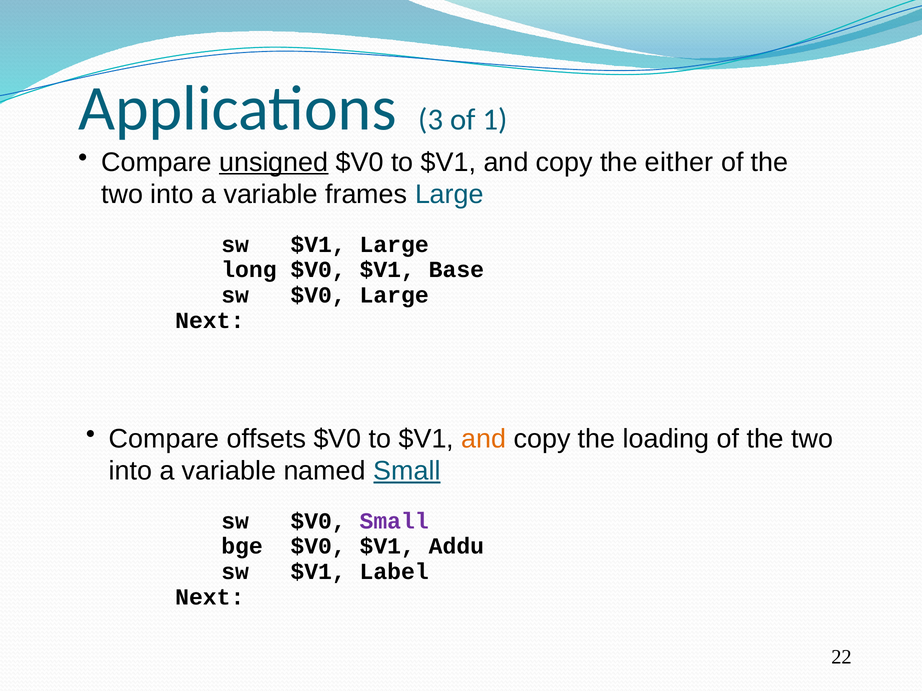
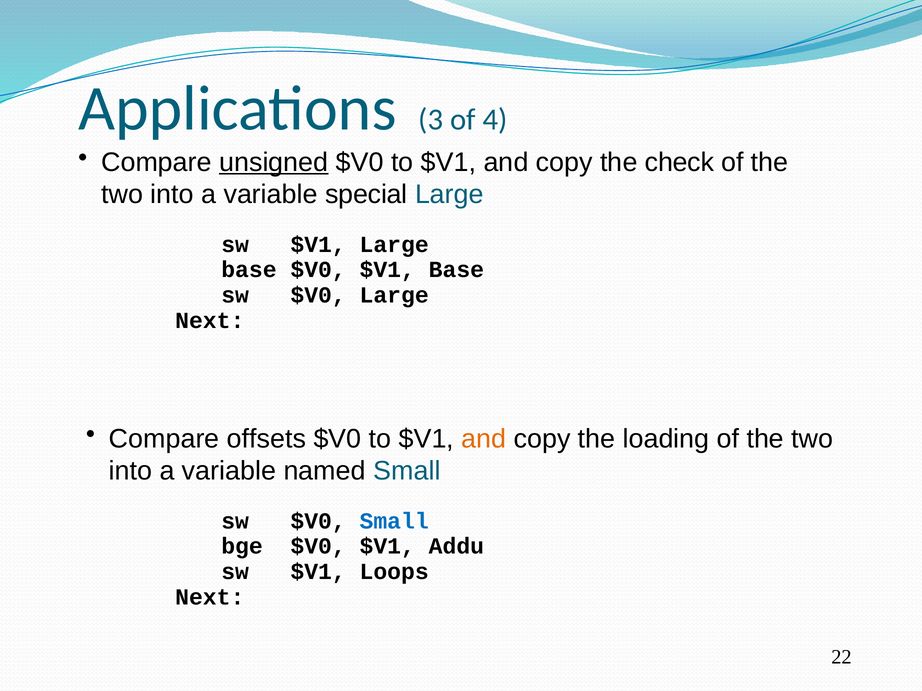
1: 1 -> 4 (495, 120)
either: either -> check (679, 162)
frames: frames -> special (366, 195)
long: long -> base (249, 270)
Small underline: present -> none (407, 471)
Small colour: purple -> blue (394, 521)
Label: Label -> Loops (394, 572)
